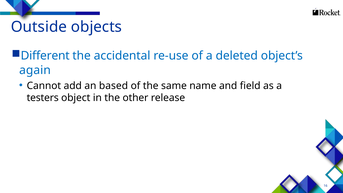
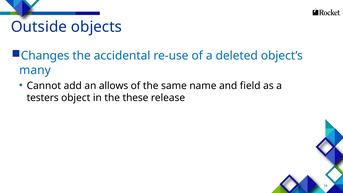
Different: Different -> Changes (45, 56)
again: again -> many (35, 70)
based: based -> allows (114, 86)
other: other -> these (135, 98)
